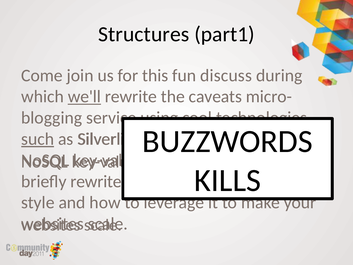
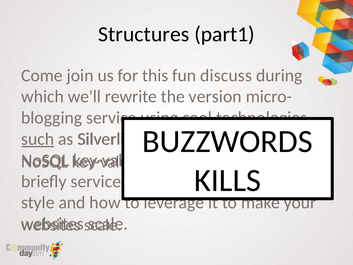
we'll underline: present -> none (84, 97)
caveats: caveats -> version (215, 97)
briefly rewrite: rewrite -> service (96, 181)
